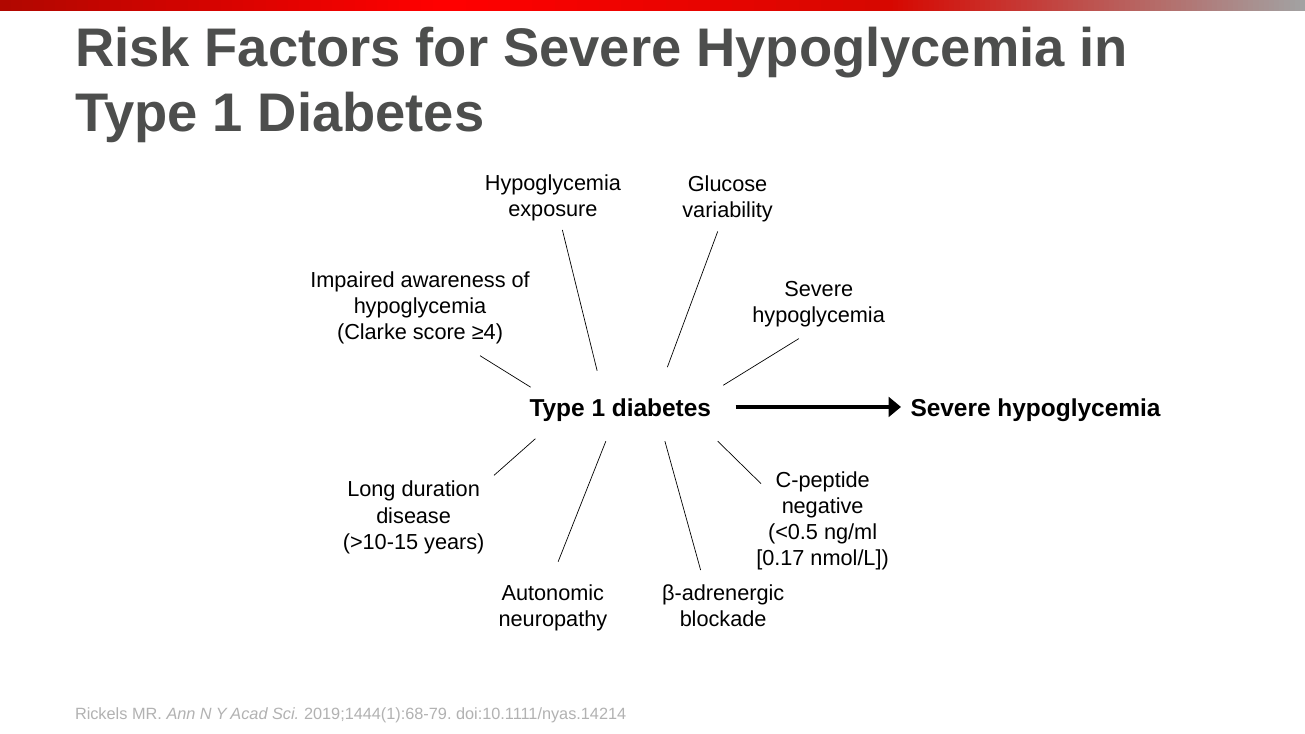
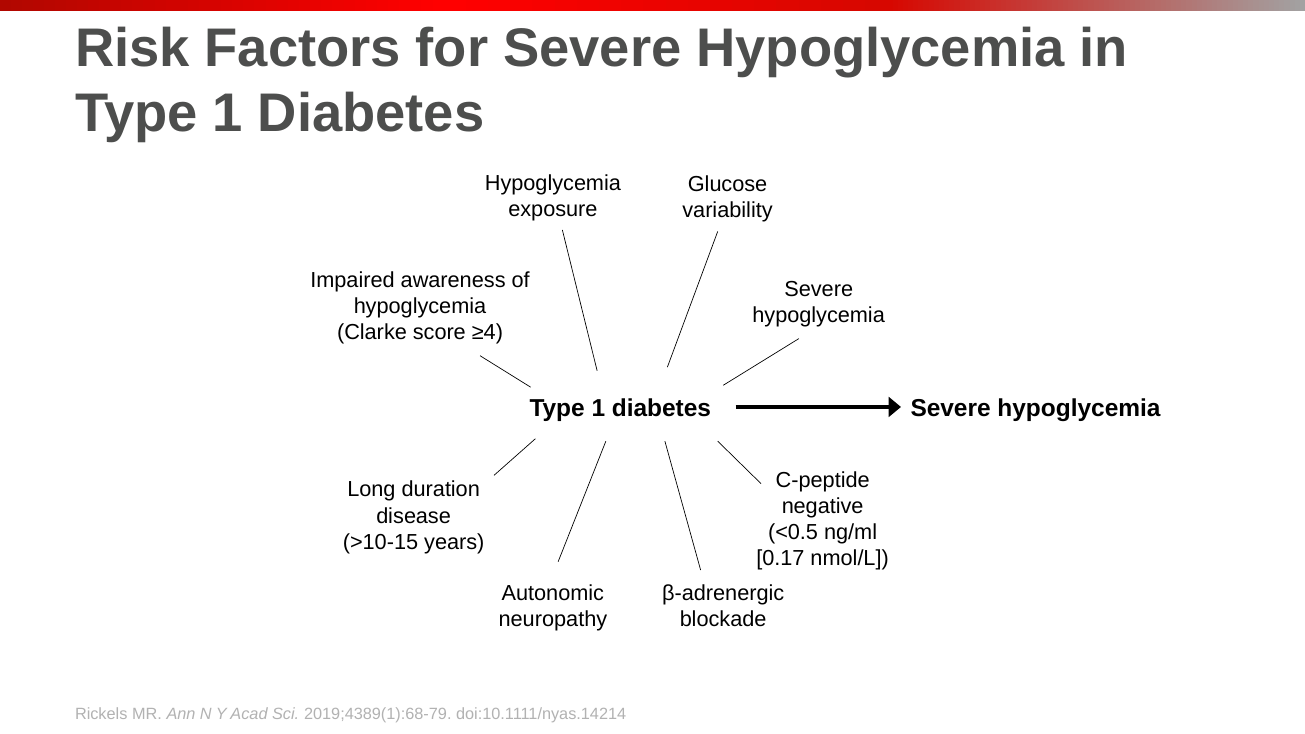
2019;1444(1):68-79: 2019;1444(1):68-79 -> 2019;4389(1):68-79 (378, 714)
